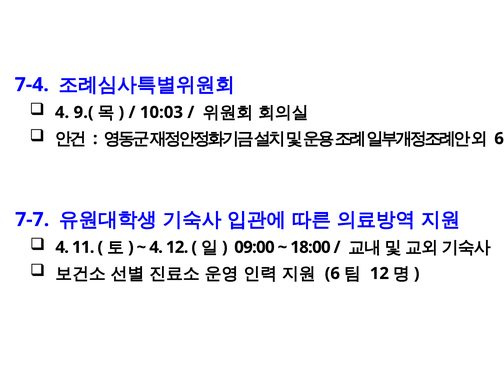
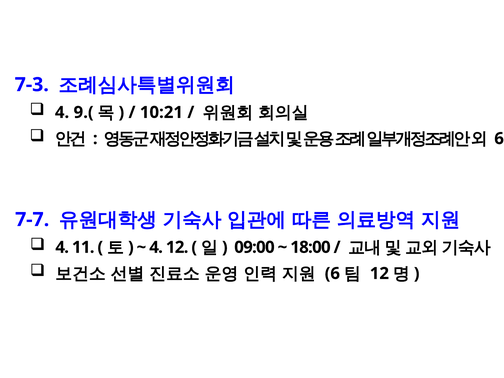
7-4: 7-4 -> 7-3 (32, 85)
10:03: 10:03 -> 10:21 (161, 112)
